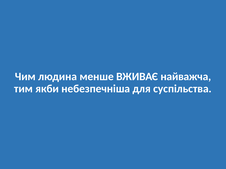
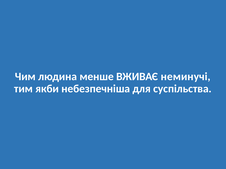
найважча: найважча -> неминучі (186, 77)
